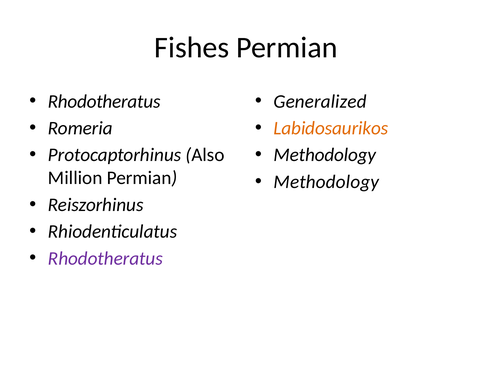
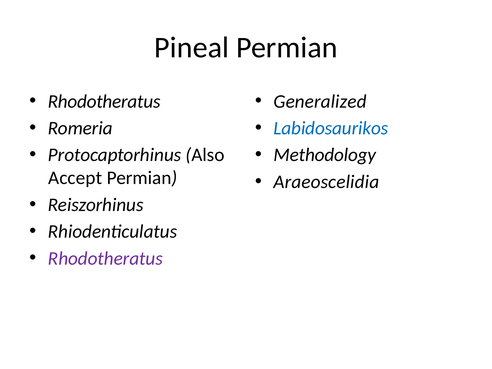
Fishes: Fishes -> Pineal (192, 48)
Labidosaurikos colour: orange -> blue (331, 128)
Million: Million -> Accept (75, 178)
Methodology: Methodology -> Araeoscelidia (326, 182)
